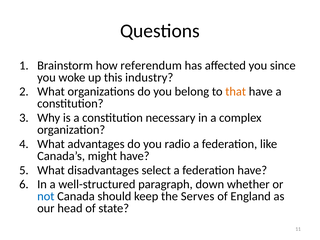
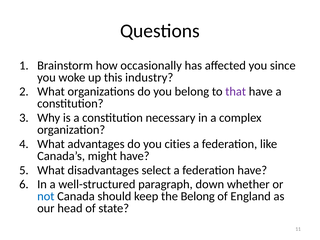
referendum: referendum -> occasionally (151, 65)
that colour: orange -> purple (236, 92)
radio: radio -> cities (177, 144)
the Serves: Serves -> Belong (198, 196)
